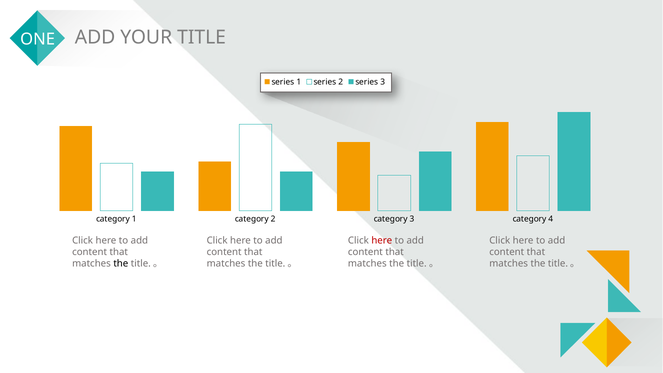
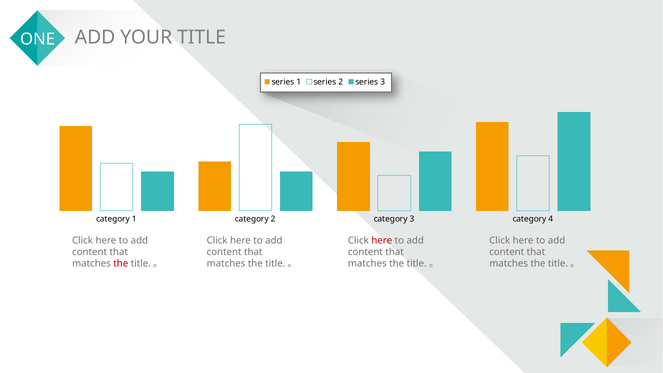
the colour: black -> red (121, 264)
